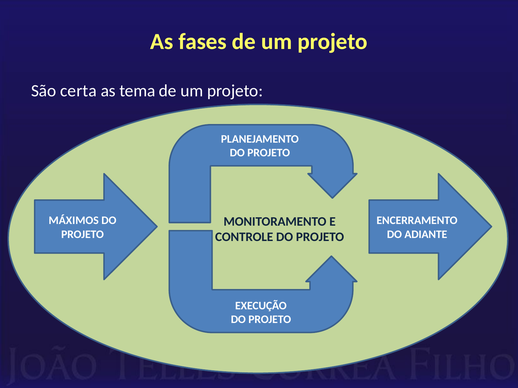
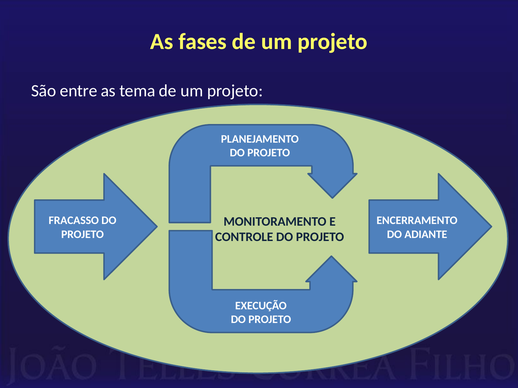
certa: certa -> entre (79, 91)
MÁXIMOS: MÁXIMOS -> FRACASSO (74, 221)
